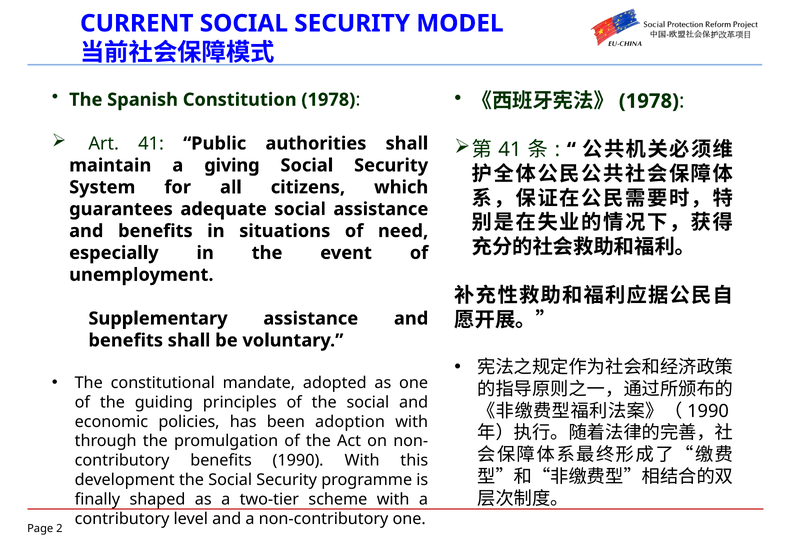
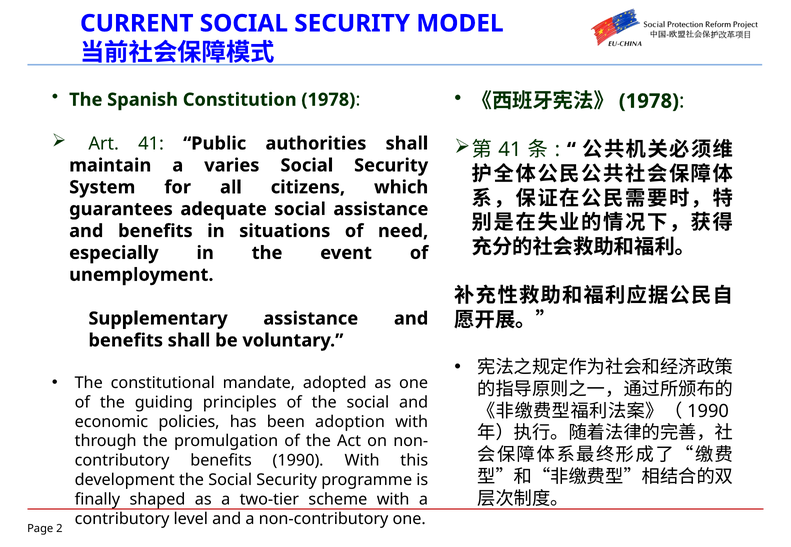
giving: giving -> varies (232, 166)
